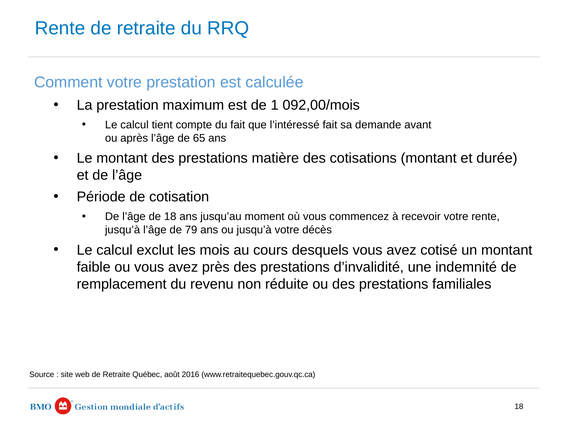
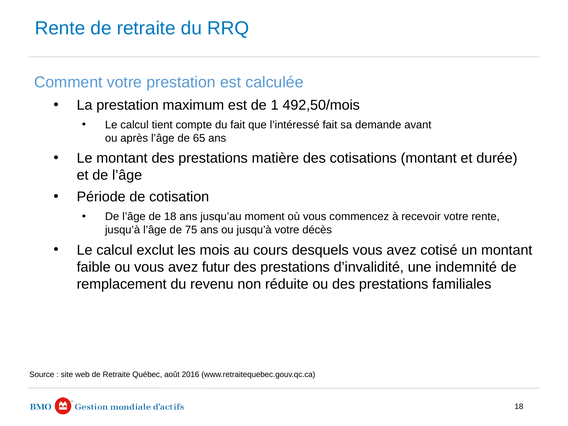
092,00/mois: 092,00/mois -> 492,50/mois (321, 105)
79: 79 -> 75 (191, 230)
près: près -> futur (216, 267)
